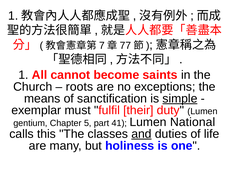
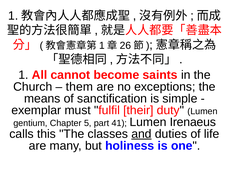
7: 7 -> 1 (102, 45)
77: 77 -> 26 (125, 45)
roots: roots -> them (79, 87)
simple underline: present -> none (180, 98)
National: National -> Irenaeus (193, 122)
